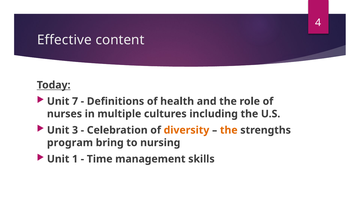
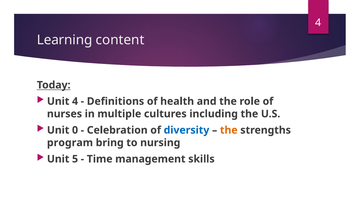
Effective: Effective -> Learning (65, 40)
Unit 7: 7 -> 4 (75, 102)
3: 3 -> 0 (75, 130)
diversity colour: orange -> blue (186, 130)
1: 1 -> 5 (75, 159)
